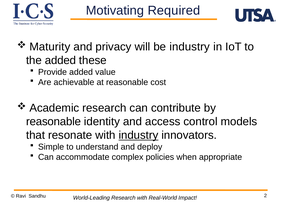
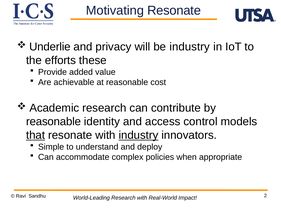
Motivating Required: Required -> Resonate (174, 10)
Maturity: Maturity -> Underlie (50, 47)
the added: added -> efforts (60, 60)
that underline: none -> present (36, 135)
